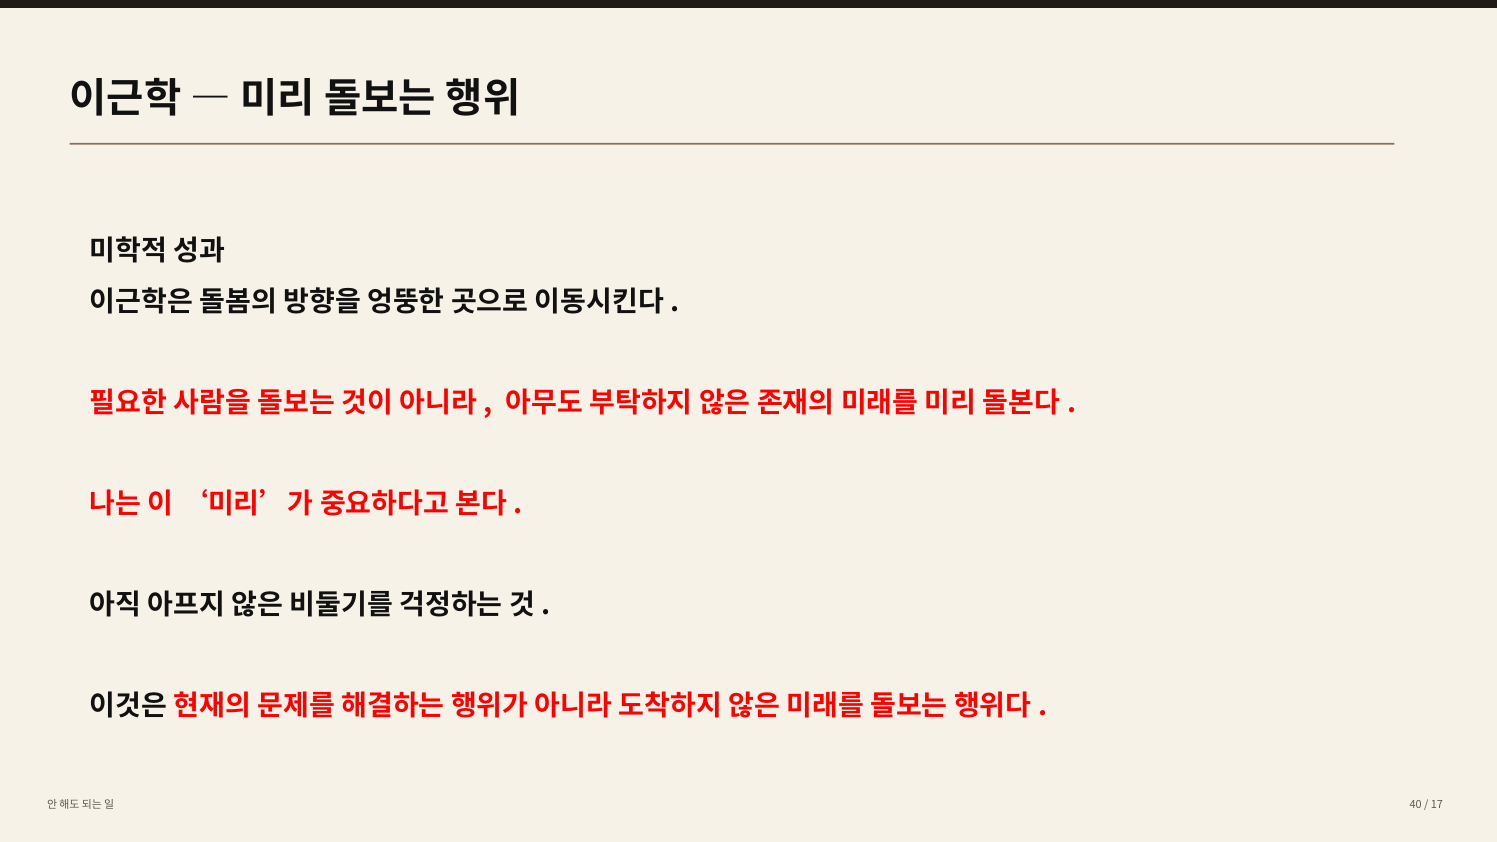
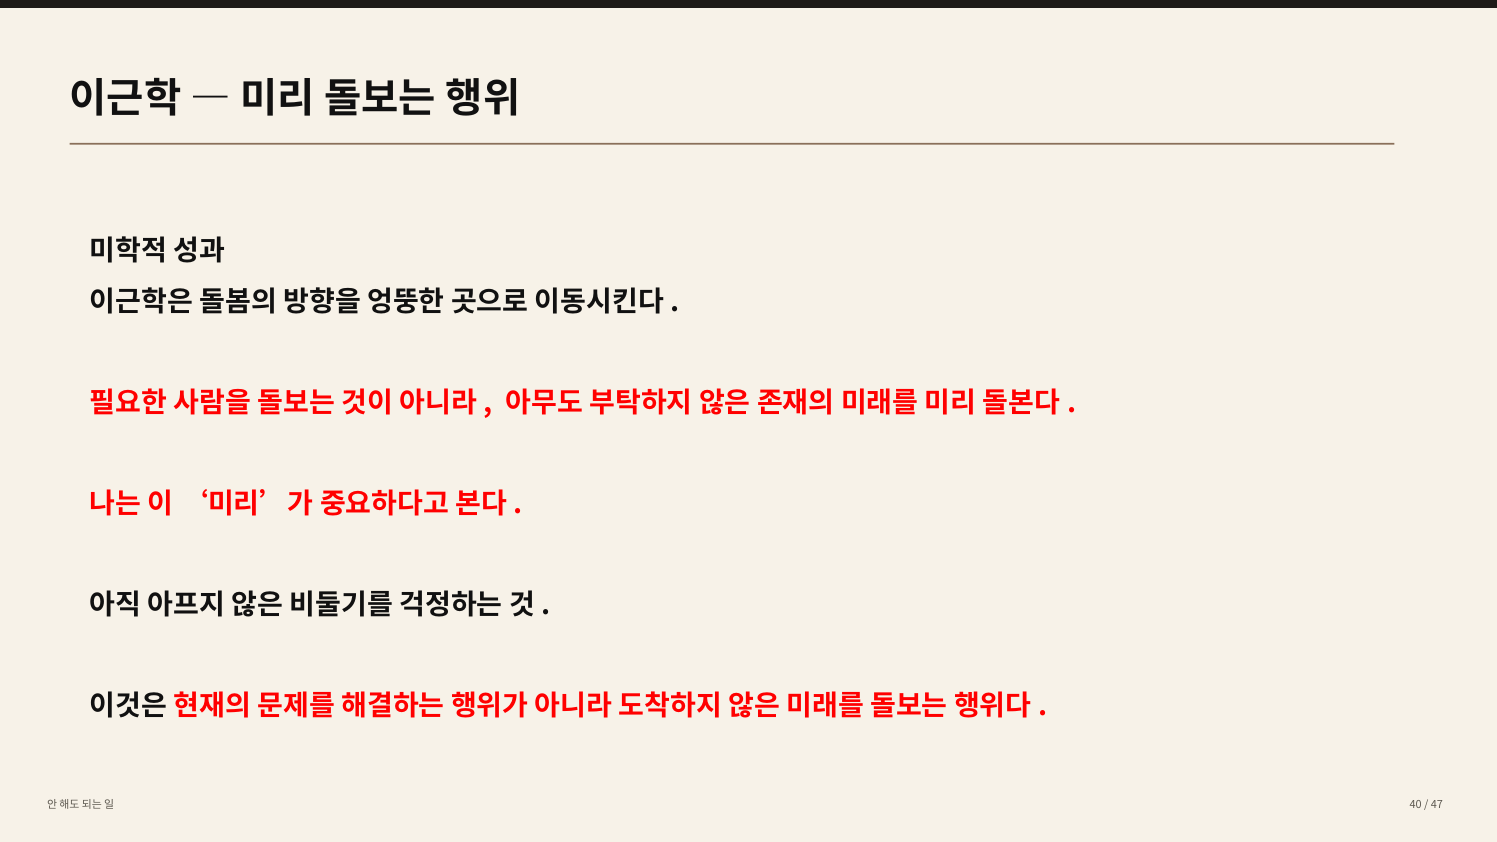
17: 17 -> 47 (1437, 805)
